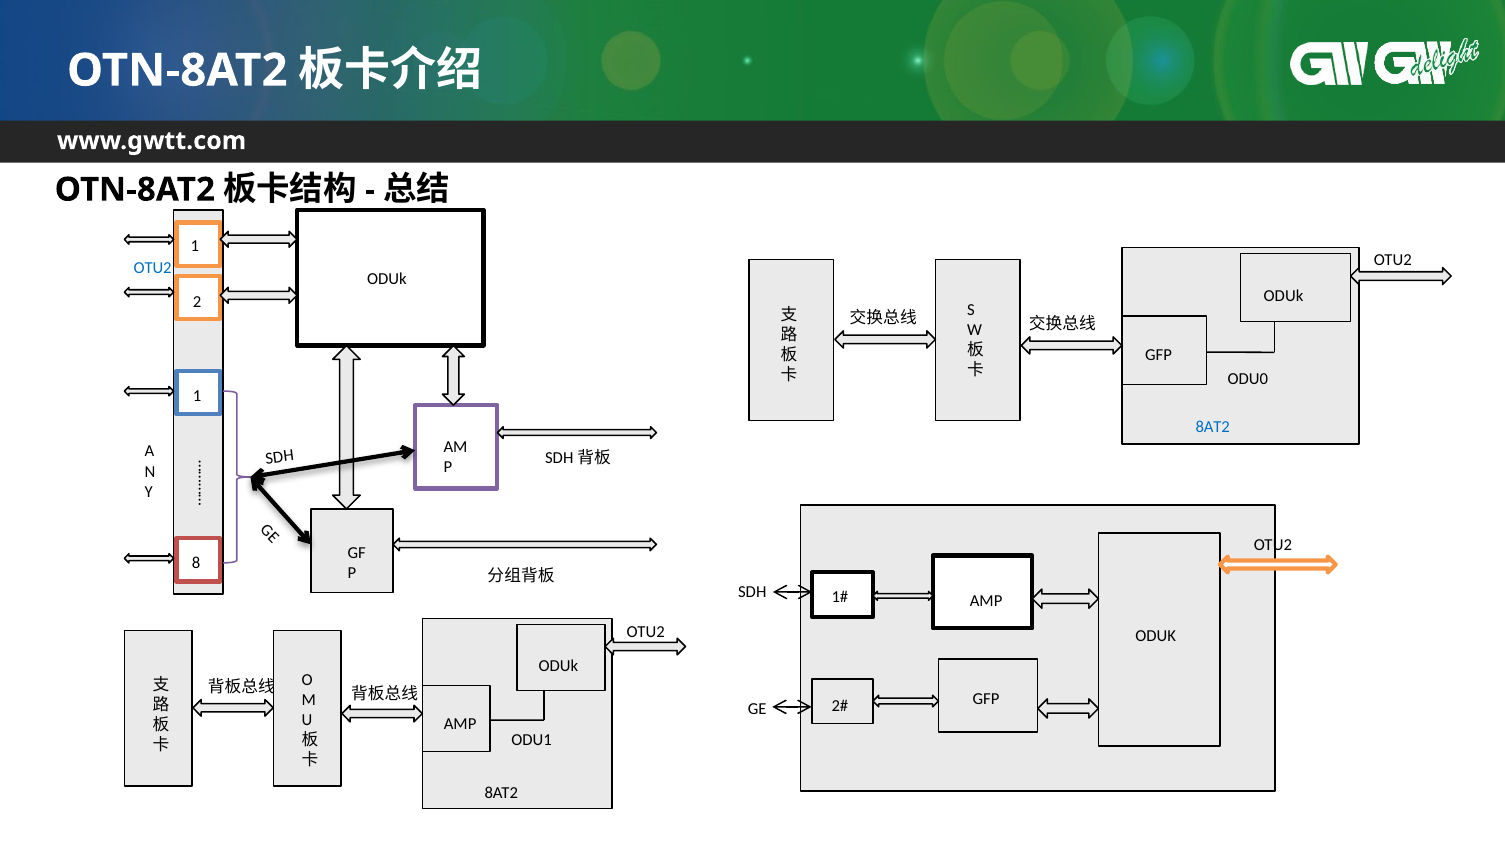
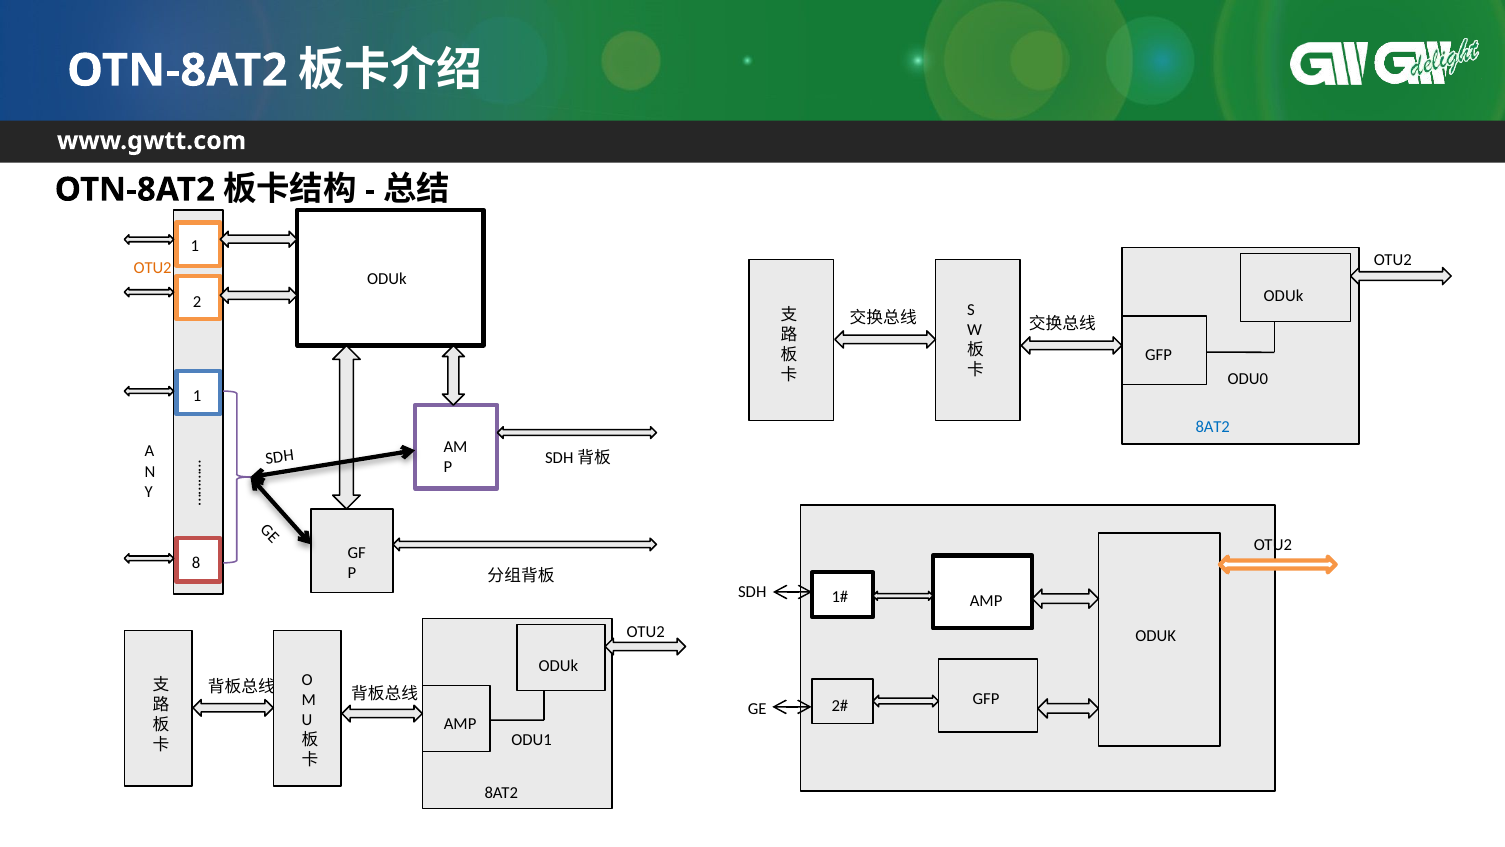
OTU2 colour: blue -> orange (153, 268)
